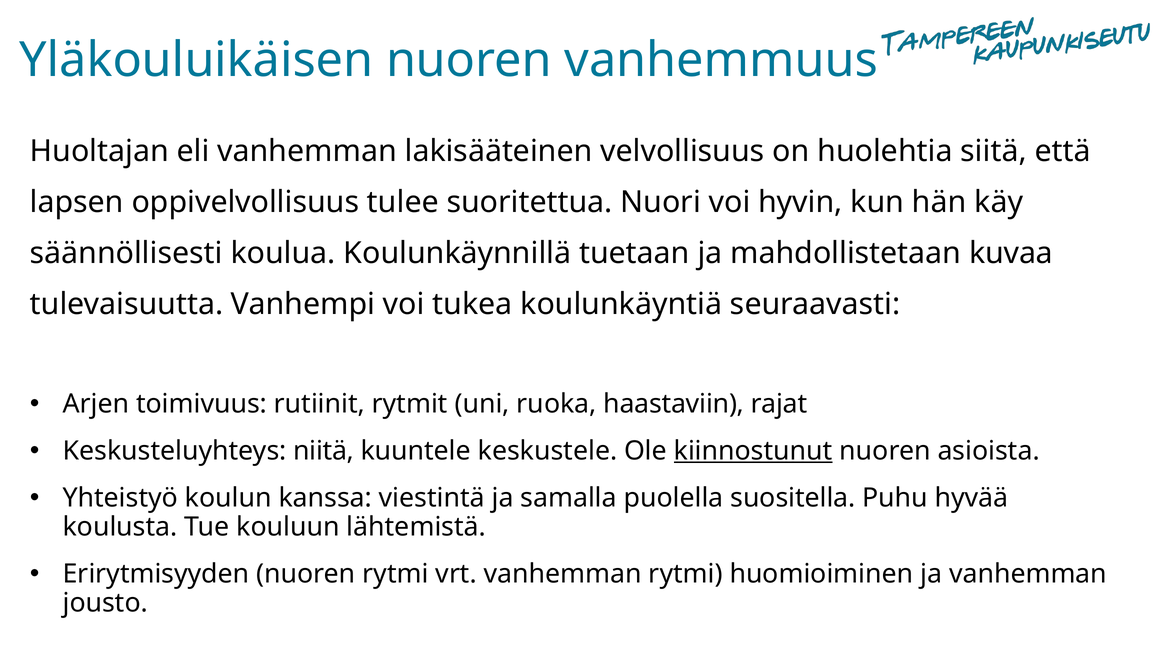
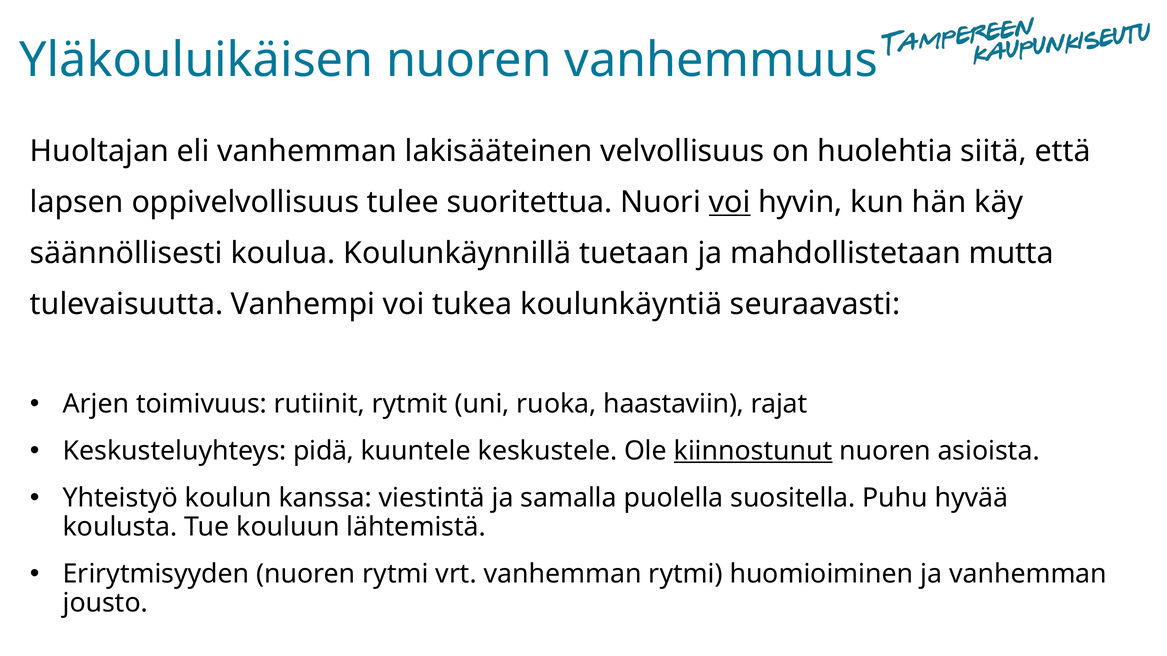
voi underline: none -> present (730, 202)
kuvaa: kuvaa -> mutta (1011, 253)
niitä: niitä -> pidä (324, 451)
